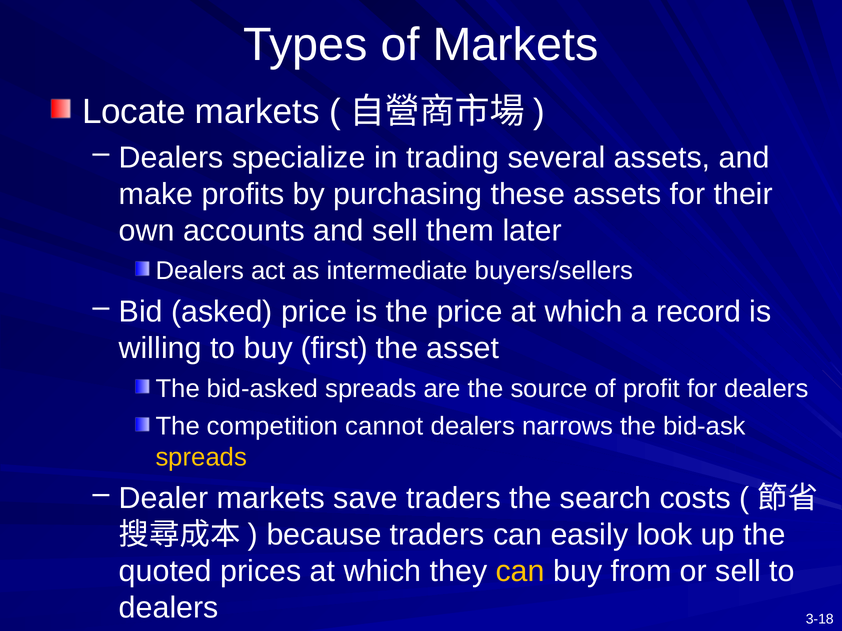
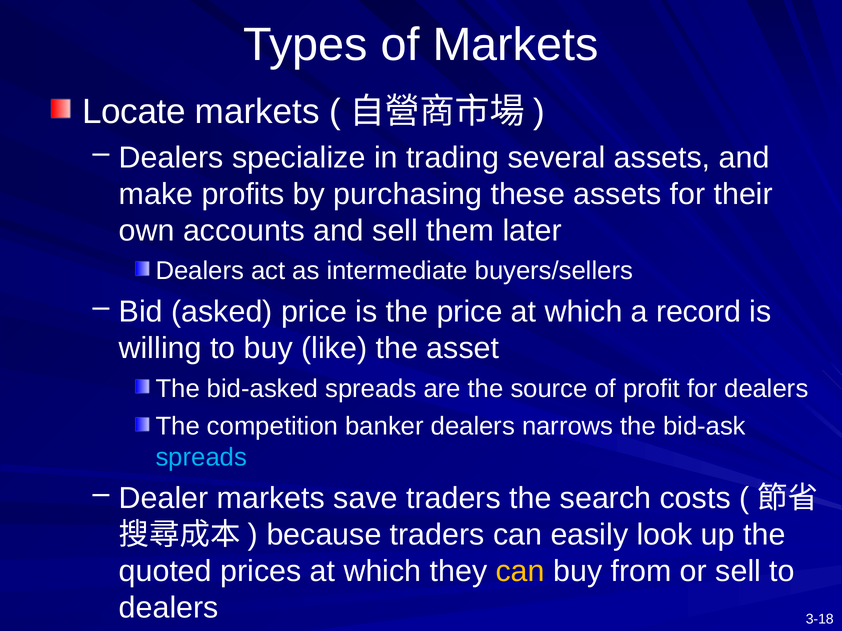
first: first -> like (334, 349)
cannot: cannot -> banker (384, 427)
spreads colour: yellow -> light blue (201, 458)
